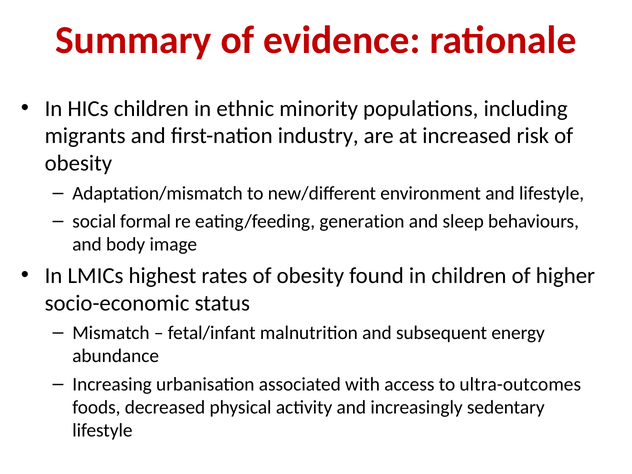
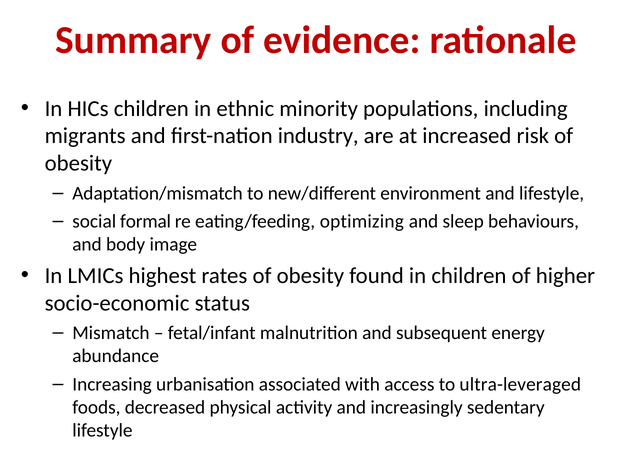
generation: generation -> optimizing (362, 221)
ultra-outcomes: ultra-outcomes -> ultra-leveraged (520, 384)
